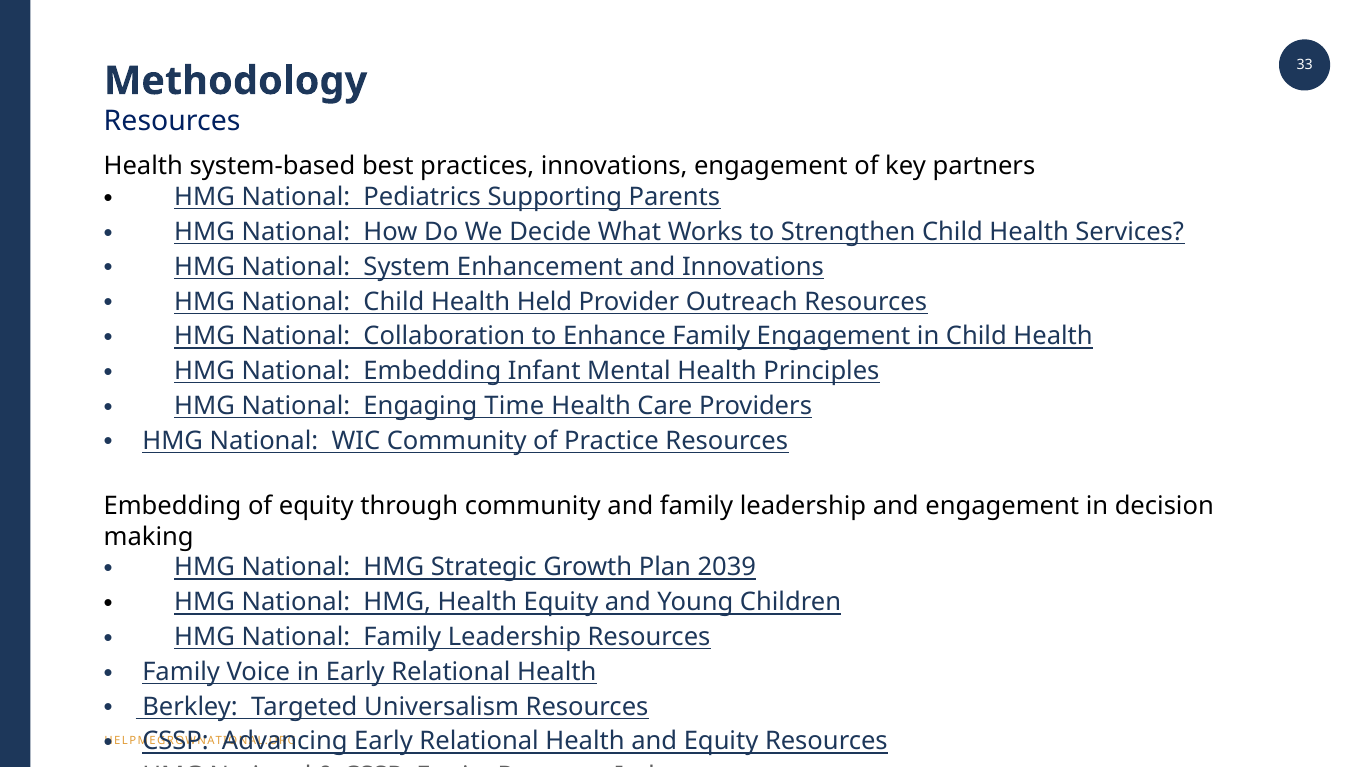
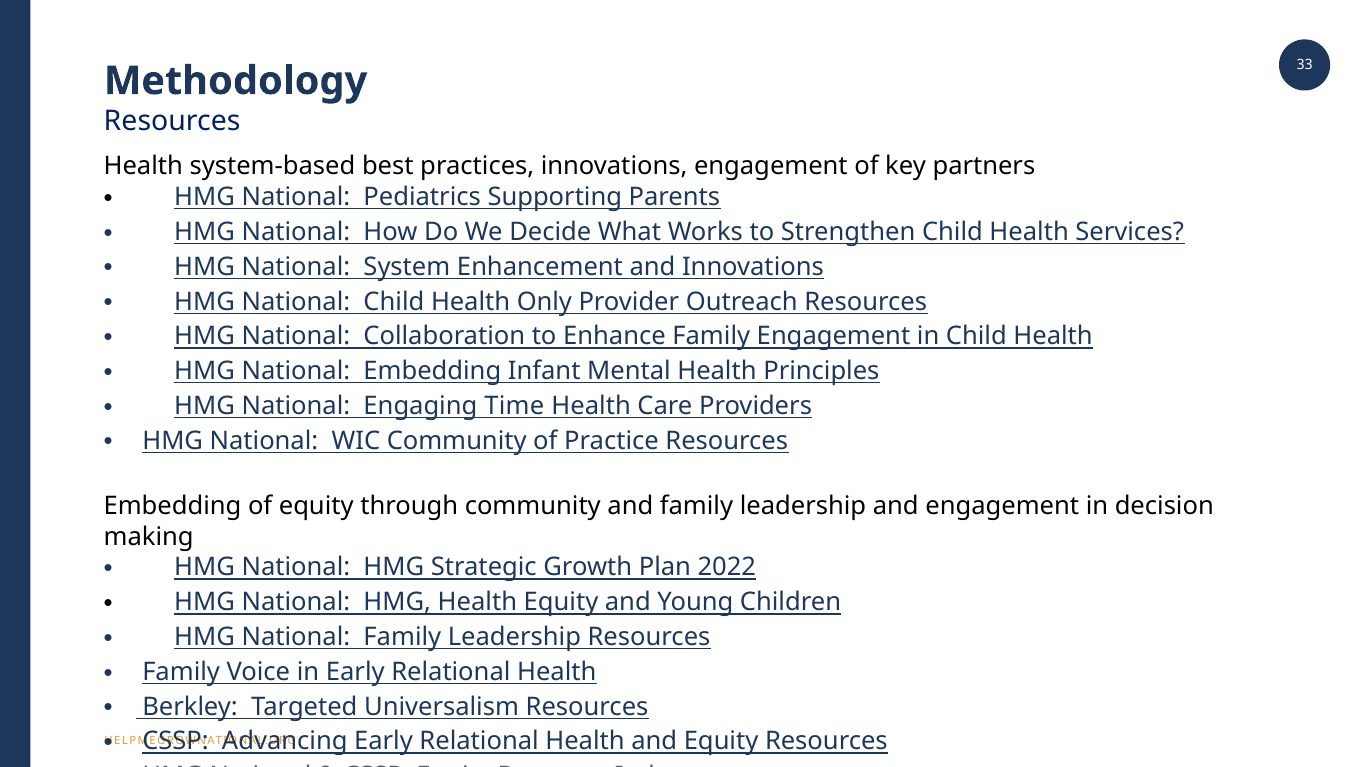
Held: Held -> Only (544, 302)
2039: 2039 -> 2022 (727, 568)
